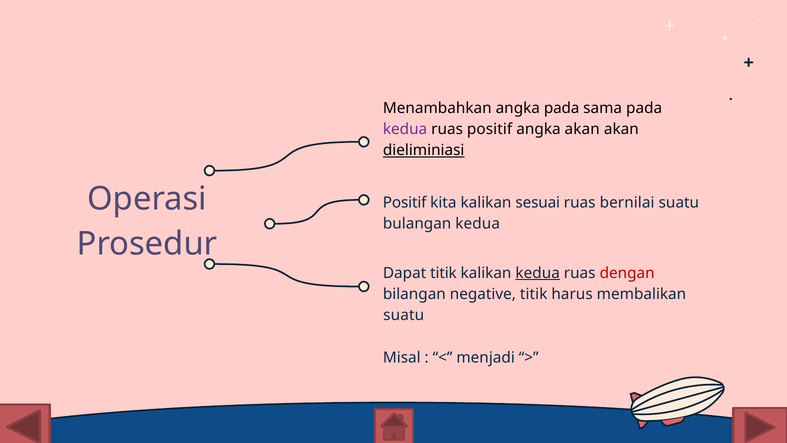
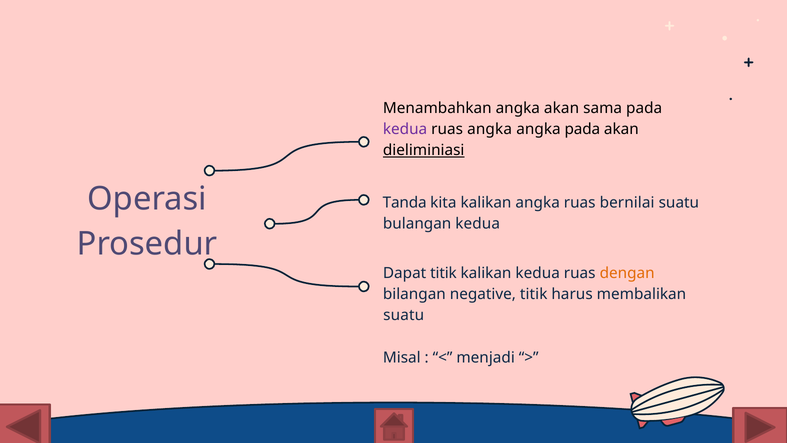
angka pada: pada -> akan (562, 108)
ruas positif: positif -> angka (490, 129)
angka akan: akan -> pada (582, 129)
Positif: Positif -> Tanda (405, 203)
kalikan sesuai: sesuai -> angka (538, 203)
kedua underline: present -> none (538, 273)
dengan colour: red -> orange (627, 273)
